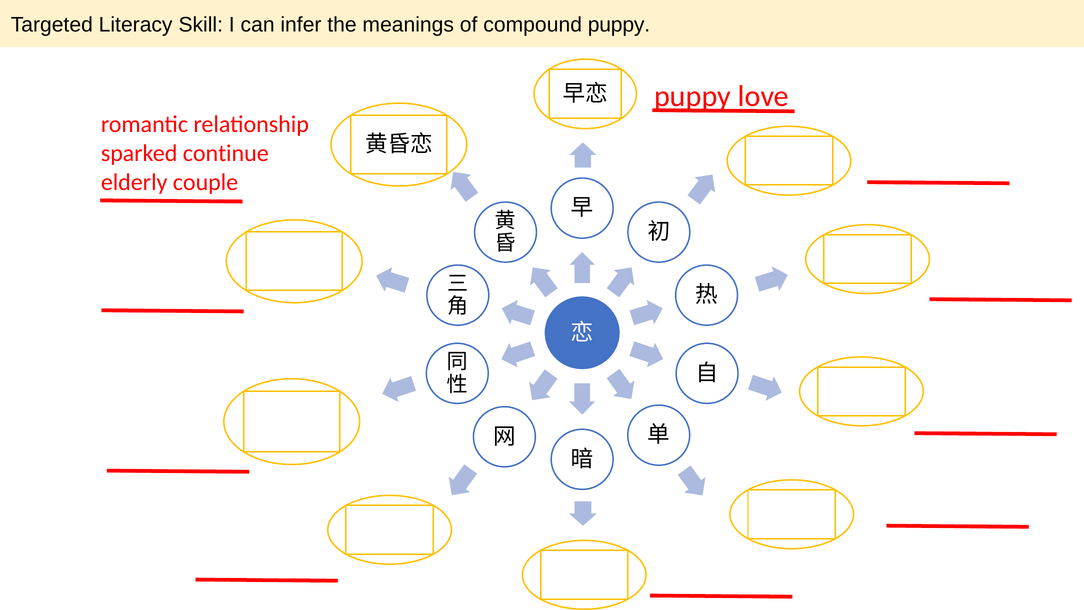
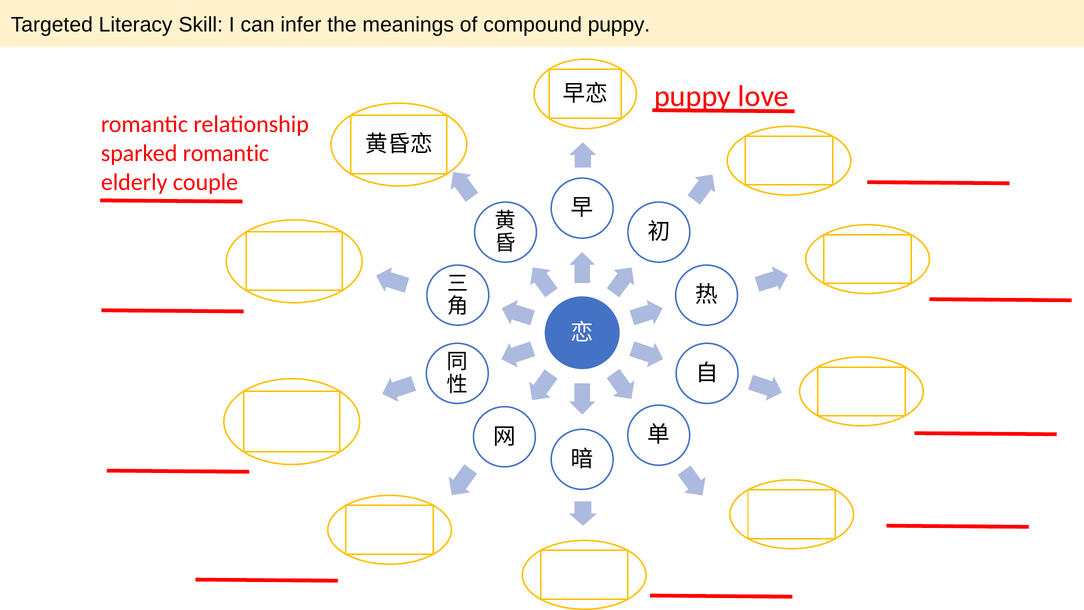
sparked continue: continue -> romantic (226, 153)
